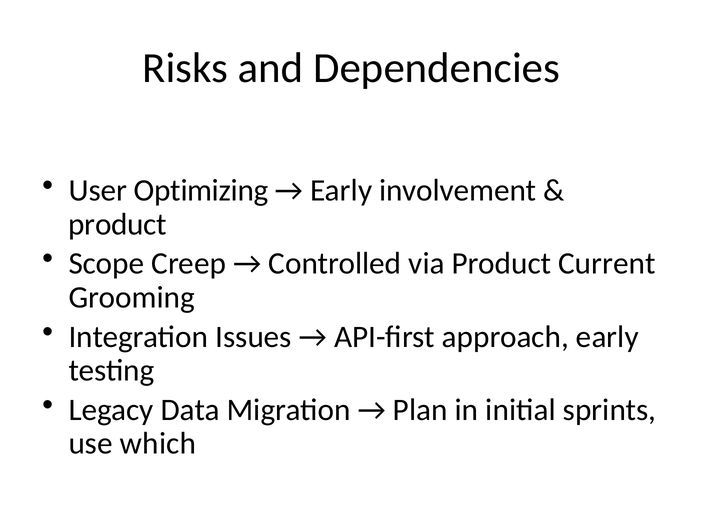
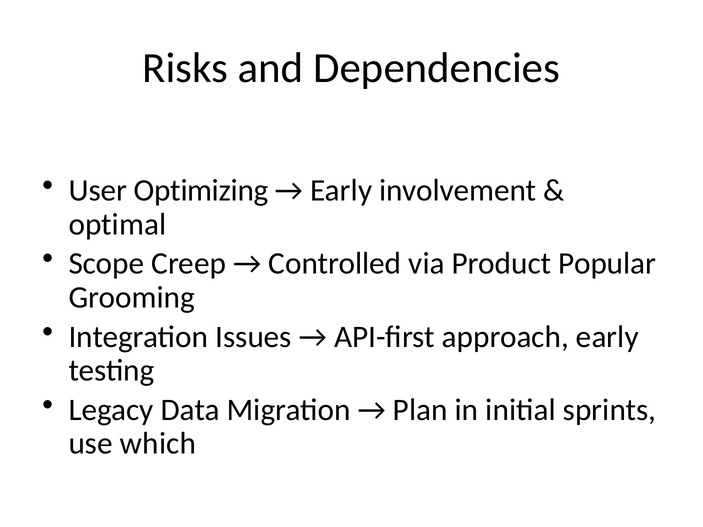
product: product -> optimal (117, 224)
Current: Current -> Popular (607, 264)
